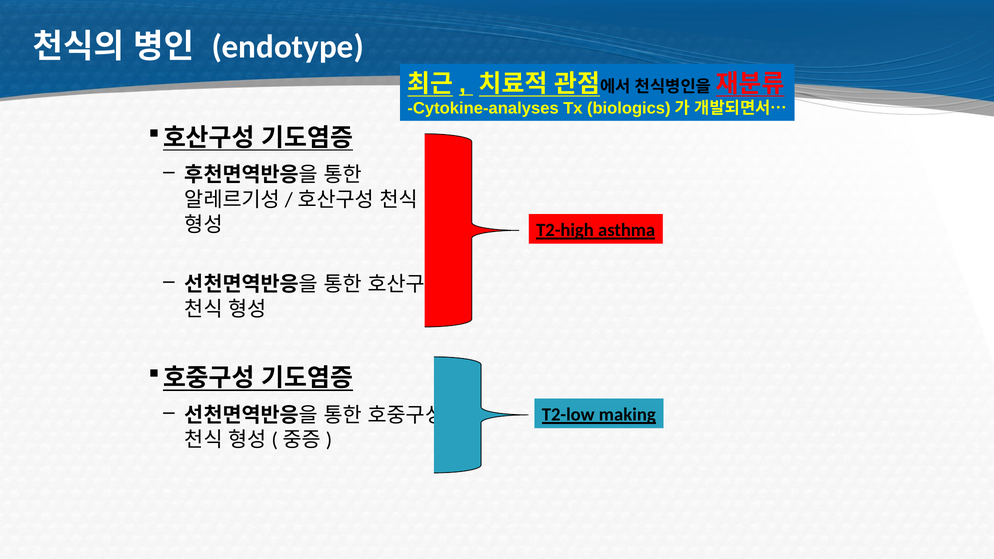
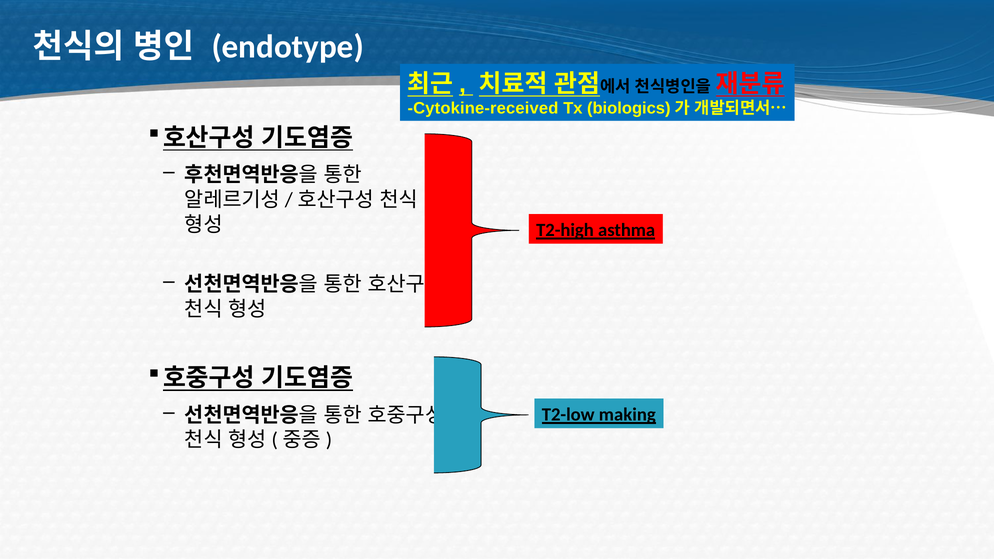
Cytokine-analyses: Cytokine-analyses -> Cytokine-received (483, 108)
